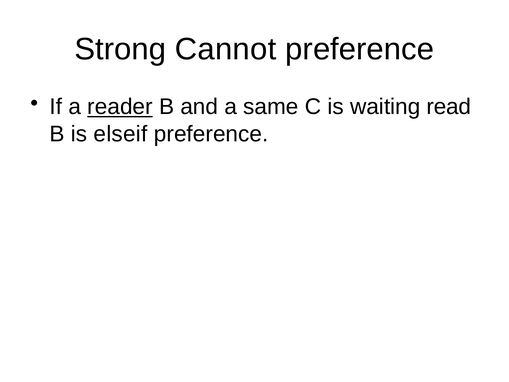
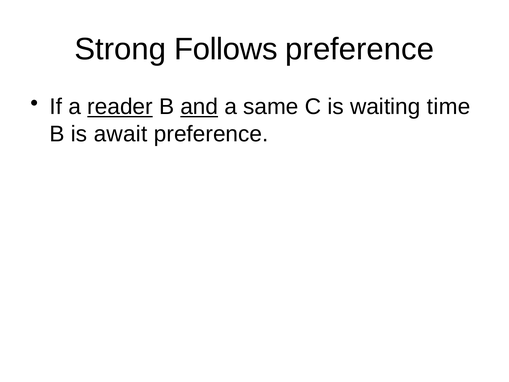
Cannot: Cannot -> Follows (226, 49)
and underline: none -> present (199, 107)
read: read -> time (449, 107)
elseif: elseif -> await (121, 134)
